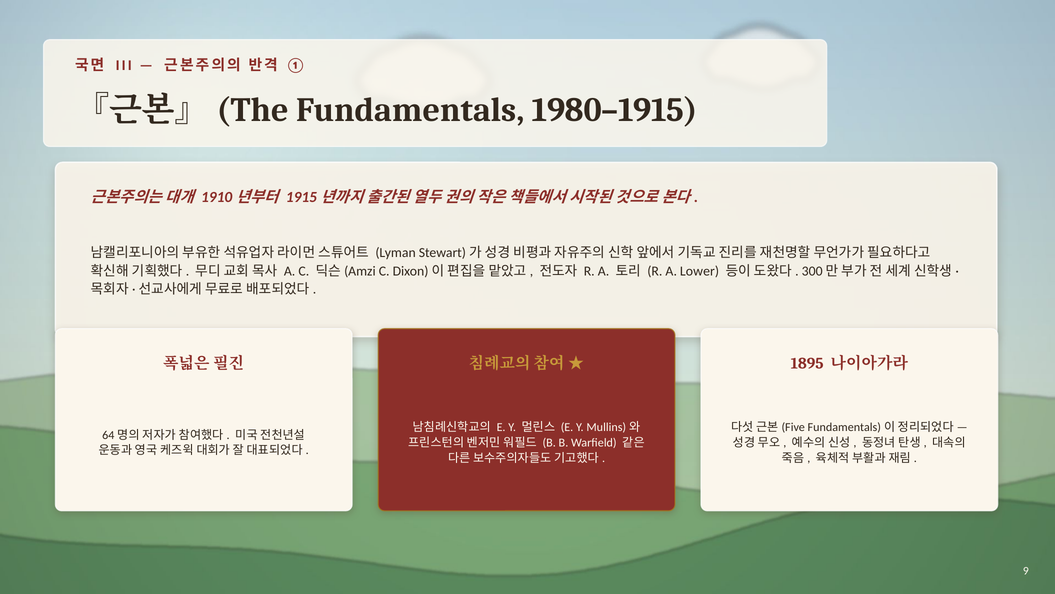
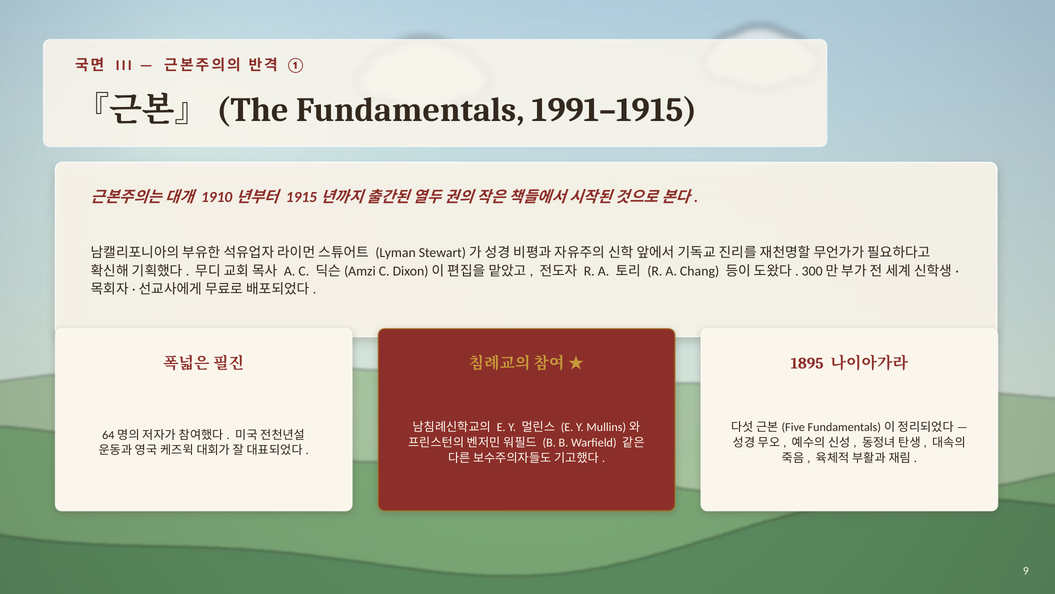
1980–1915: 1980–1915 -> 1991–1915 (615, 110)
Lower: Lower -> Chang (700, 271)
